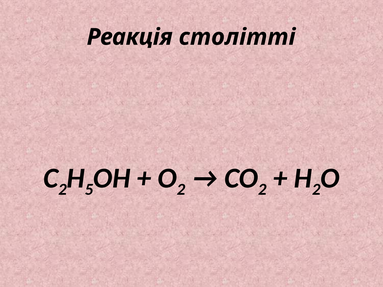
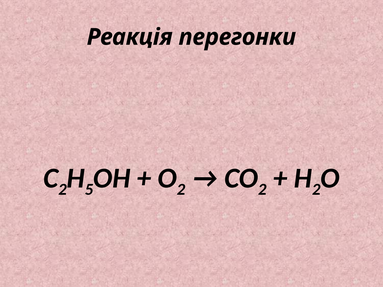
столітті: столітті -> перегонки (237, 37)
